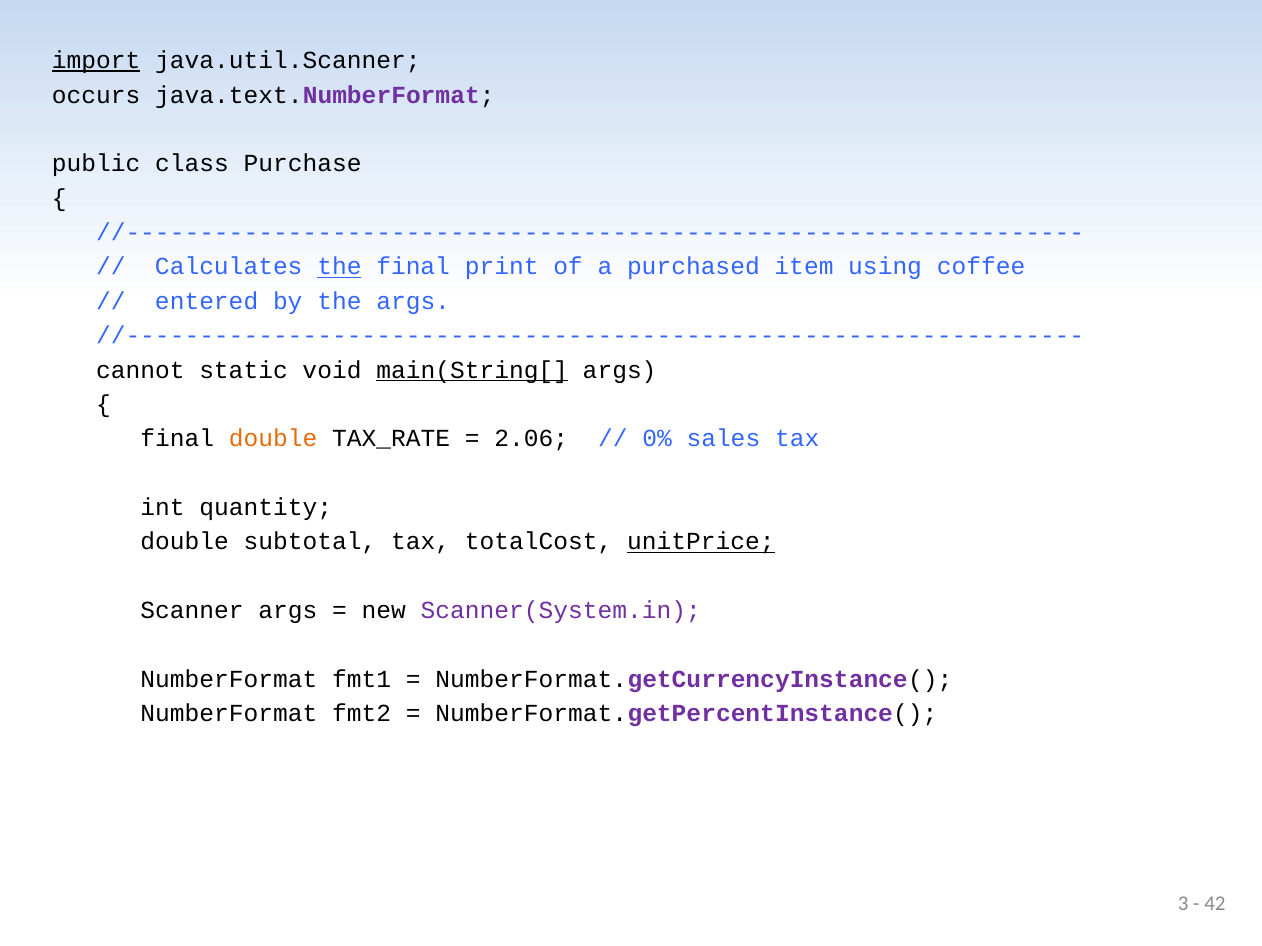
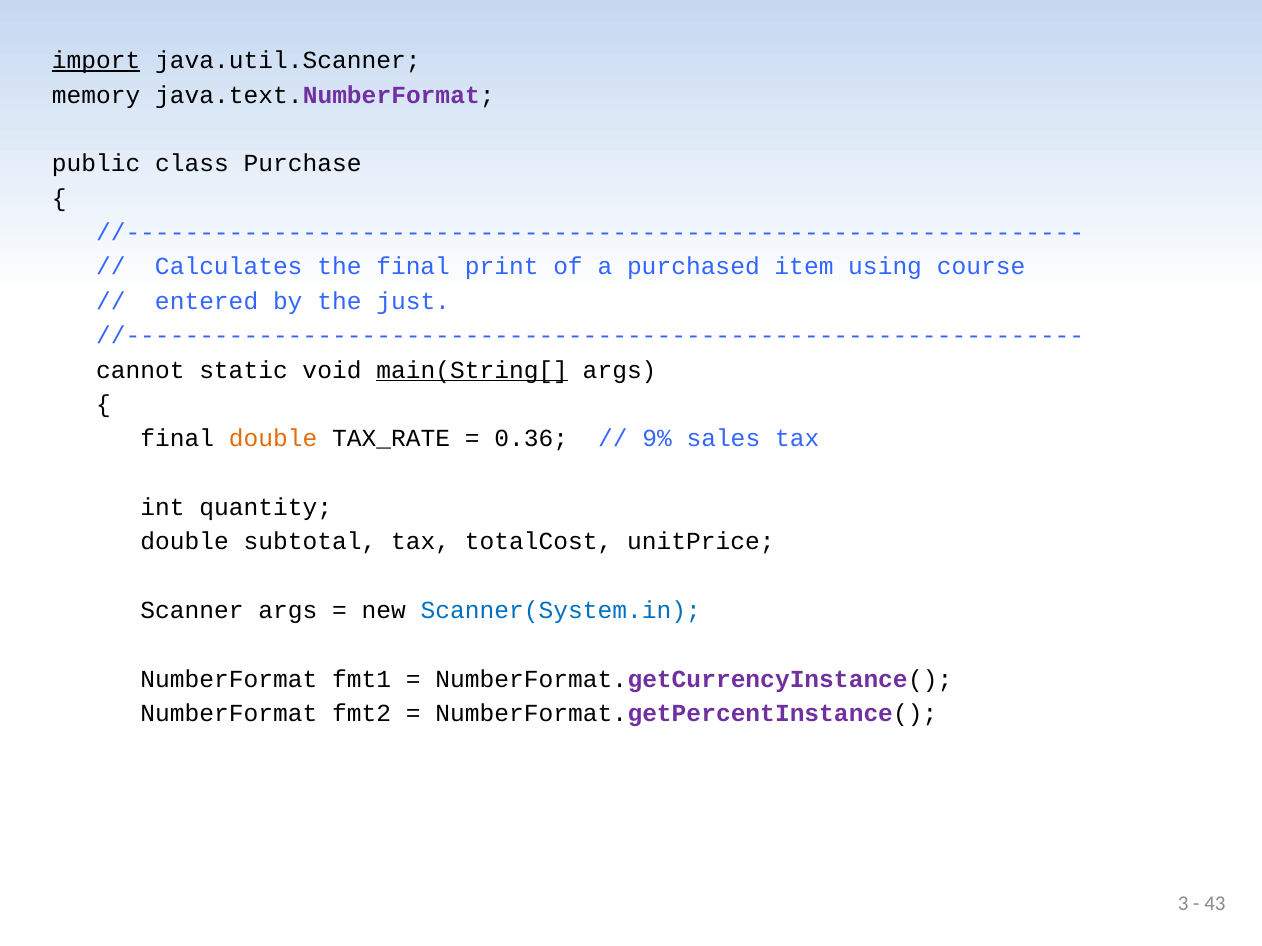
occurs: occurs -> memory (96, 95)
the underline: present -> none (339, 267)
coffee: coffee -> course (981, 267)
the args: args -> just (413, 301)
2.06: 2.06 -> 0.36 (531, 439)
0%: 0% -> 9% (657, 439)
unitPrice underline: present -> none (701, 542)
Scanner(System.in colour: purple -> blue (561, 611)
42: 42 -> 43 (1215, 904)
